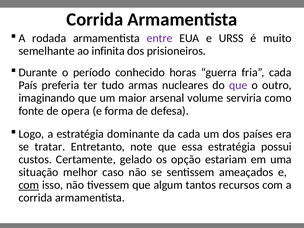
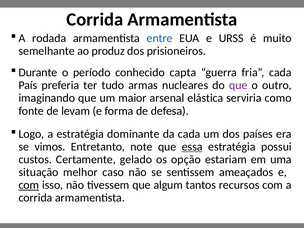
entre colour: purple -> blue (160, 38)
infinita: infinita -> produz (108, 51)
horas: horas -> capta (183, 73)
volume: volume -> elástica (205, 98)
opera: opera -> levam (76, 111)
tratar: tratar -> vimos (50, 147)
essa underline: none -> present (192, 147)
